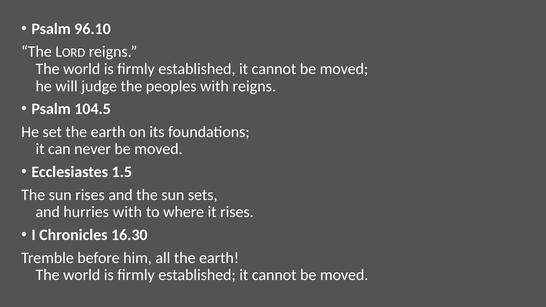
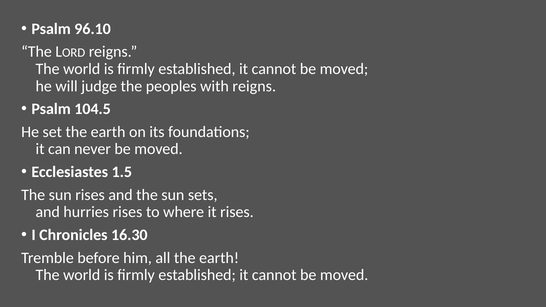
hurries with: with -> rises (127, 212)
